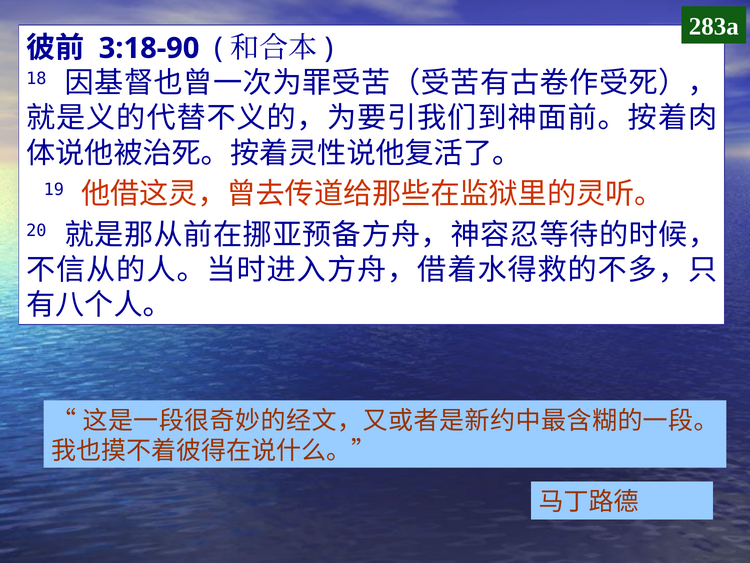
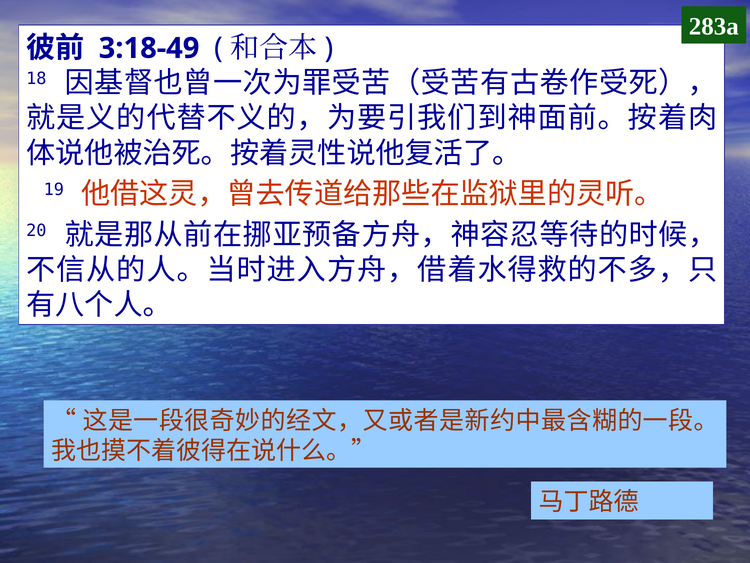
3:18-90: 3:18-90 -> 3:18-49 (149, 48)
